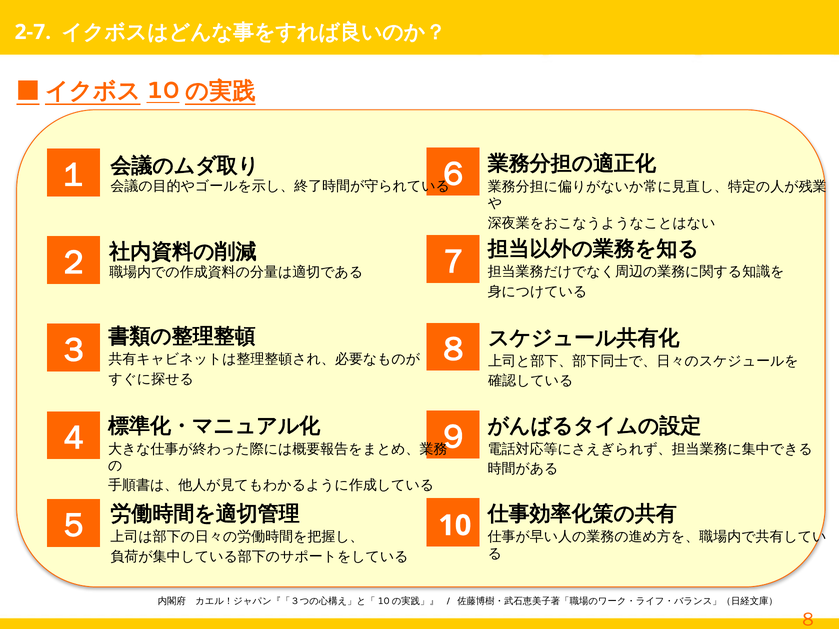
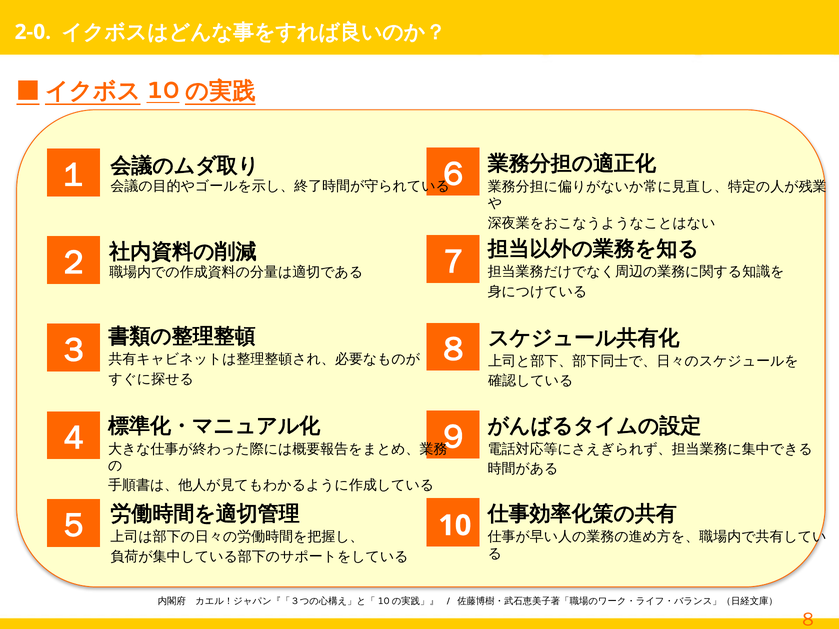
2-7: 2-7 -> 2-0 (33, 32)
